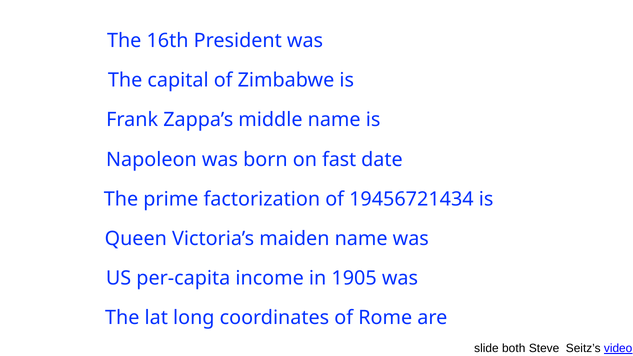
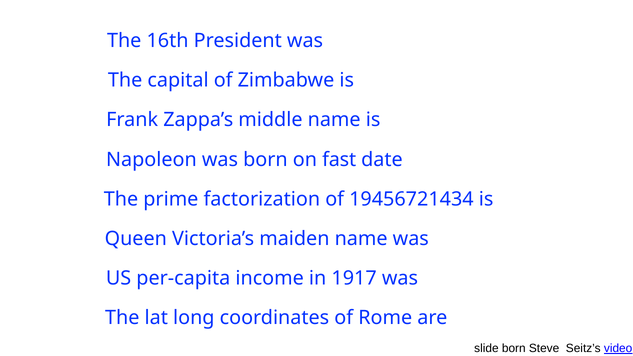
1905: 1905 -> 1917 (354, 278)
slide both: both -> born (514, 348)
